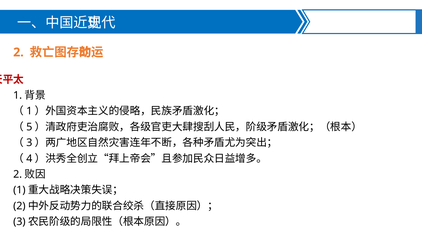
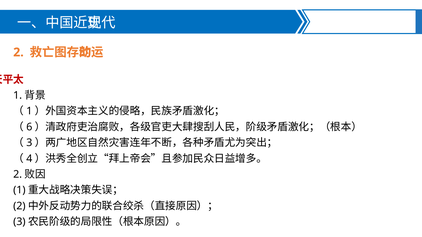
5: 5 -> 6 (29, 127)
